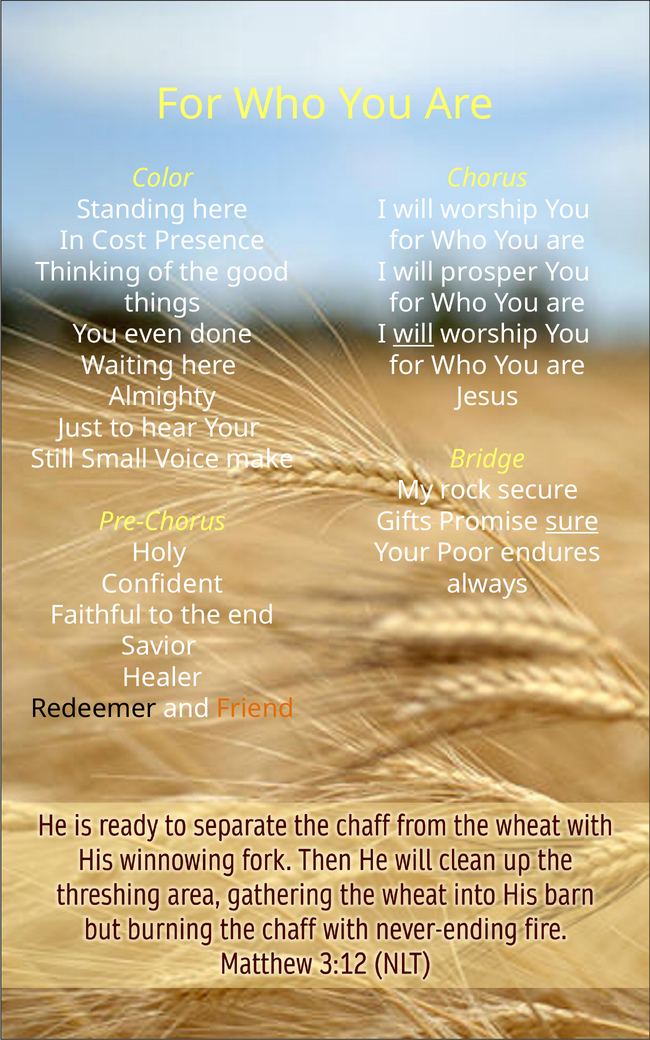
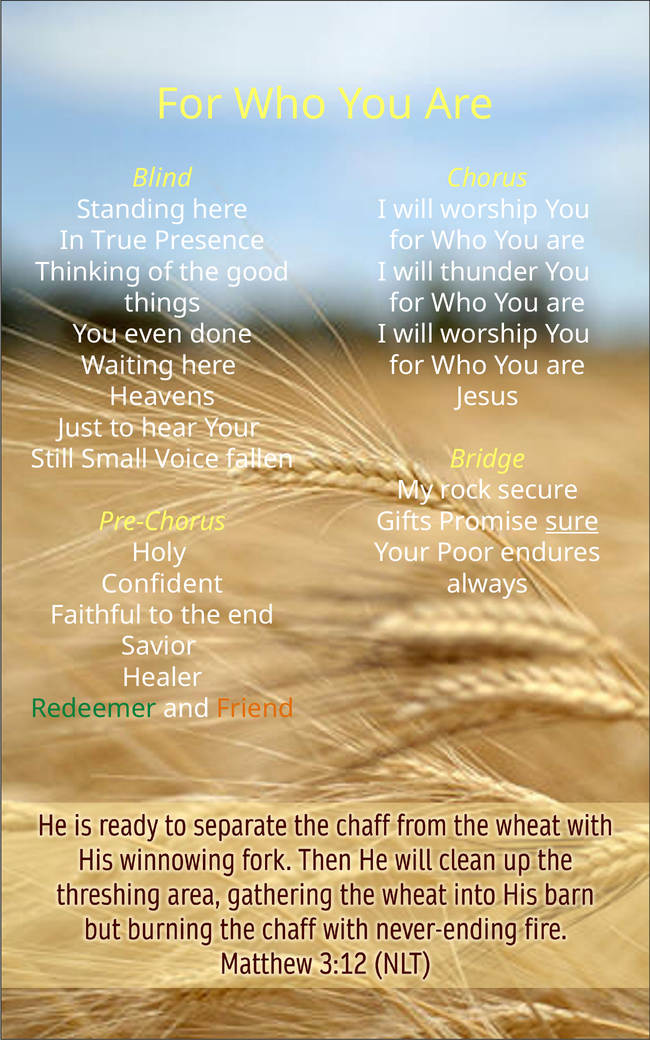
Color: Color -> Blind (162, 178)
Cost: Cost -> True (119, 241)
prosper: prosper -> thunder (489, 272)
will underline: present -> none (413, 334)
Almighty: Almighty -> Heavens (162, 397)
make: make -> fallen (260, 459)
Redeemer colour: black -> green (94, 709)
